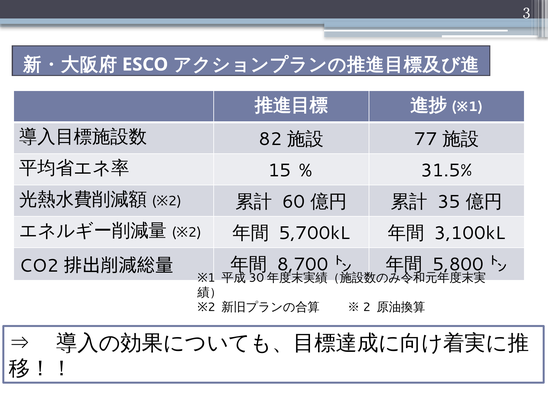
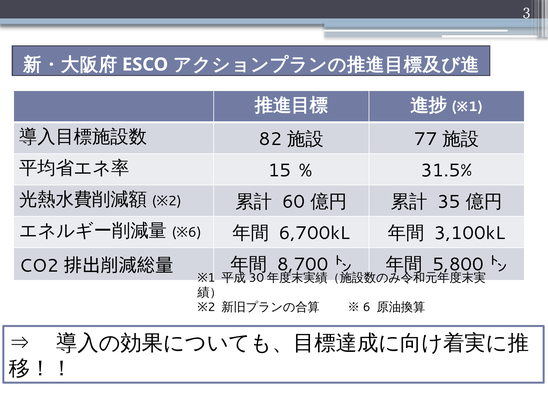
2: 2 -> 6 (195, 232)
5,700kL: 5,700kL -> 6,700kL (315, 233)
2: 2 -> 6 (367, 307)
